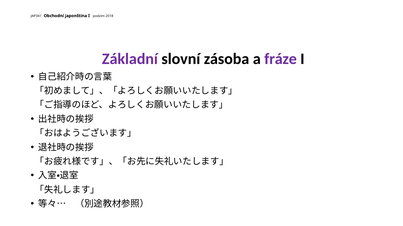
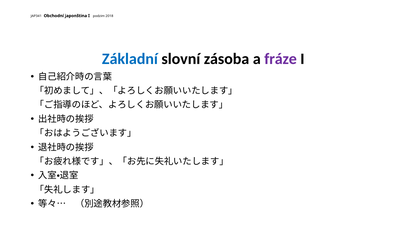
Základní colour: purple -> blue (130, 59)
